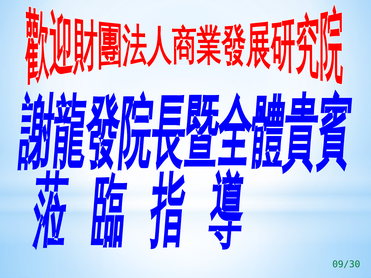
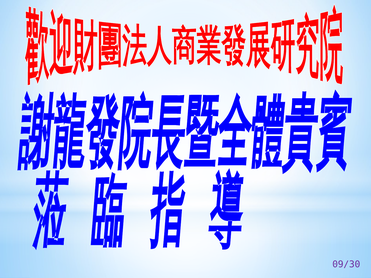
09/30 colour: green -> purple (346, 265)
